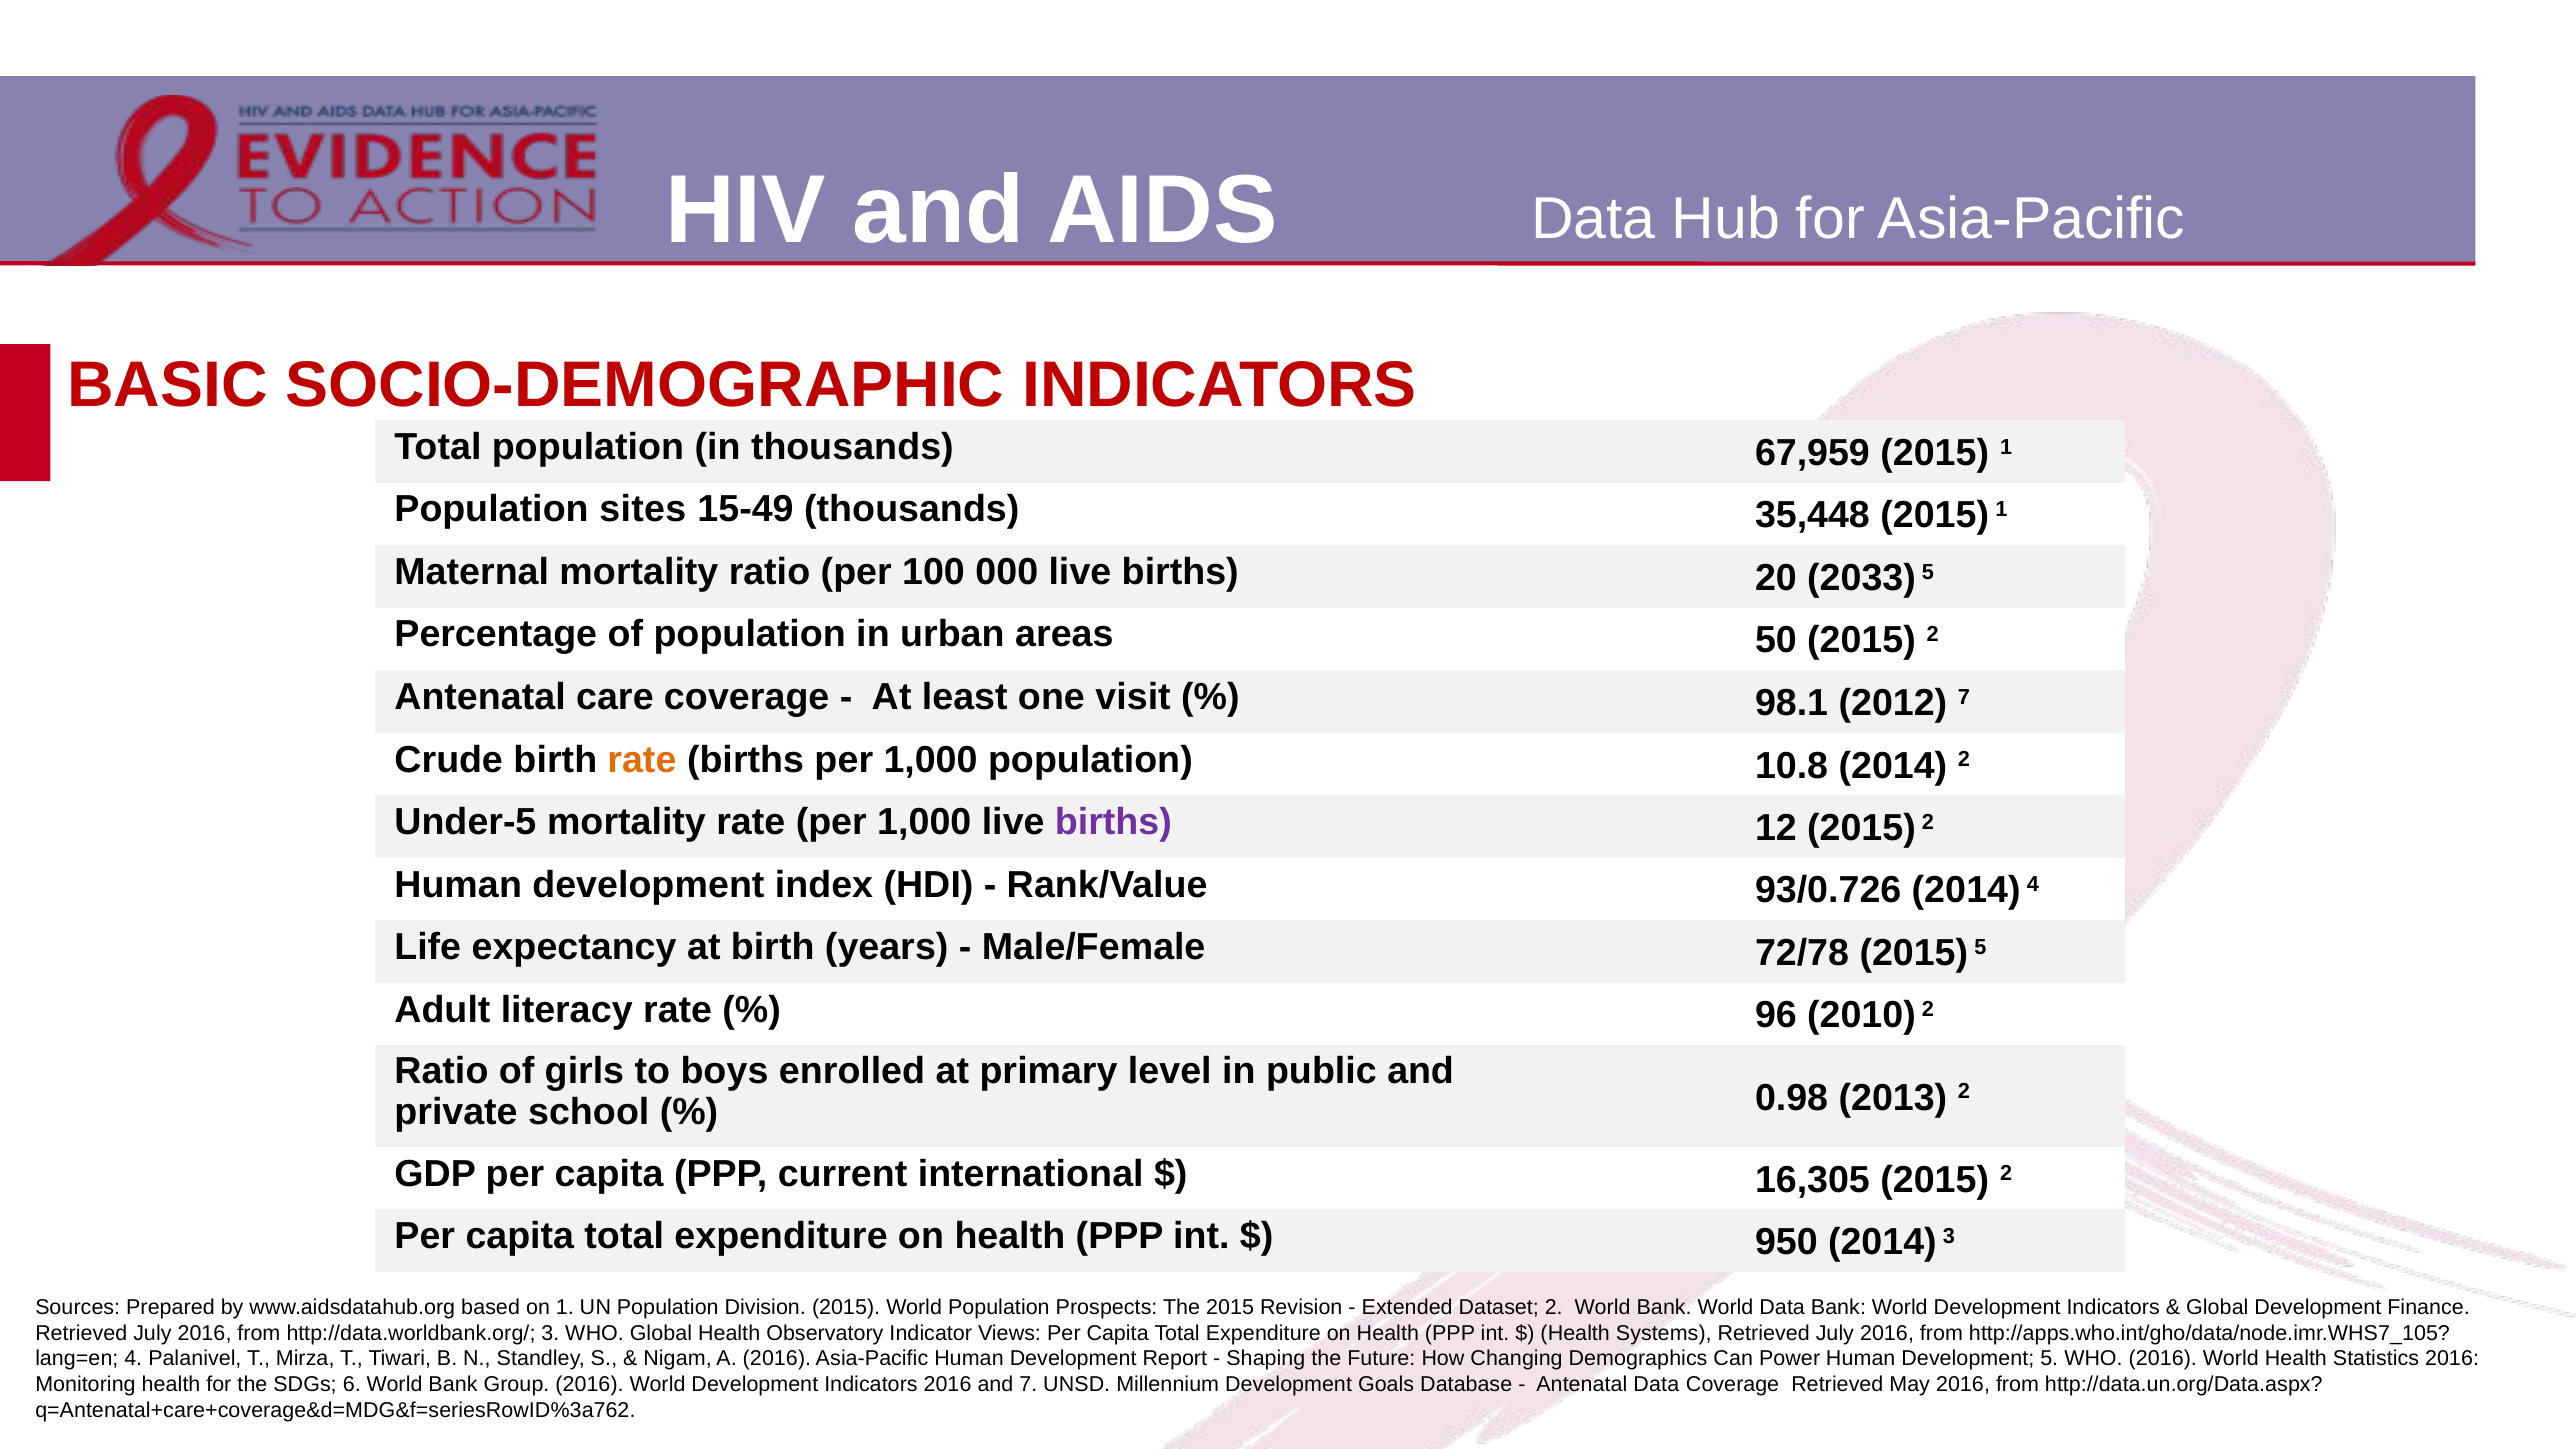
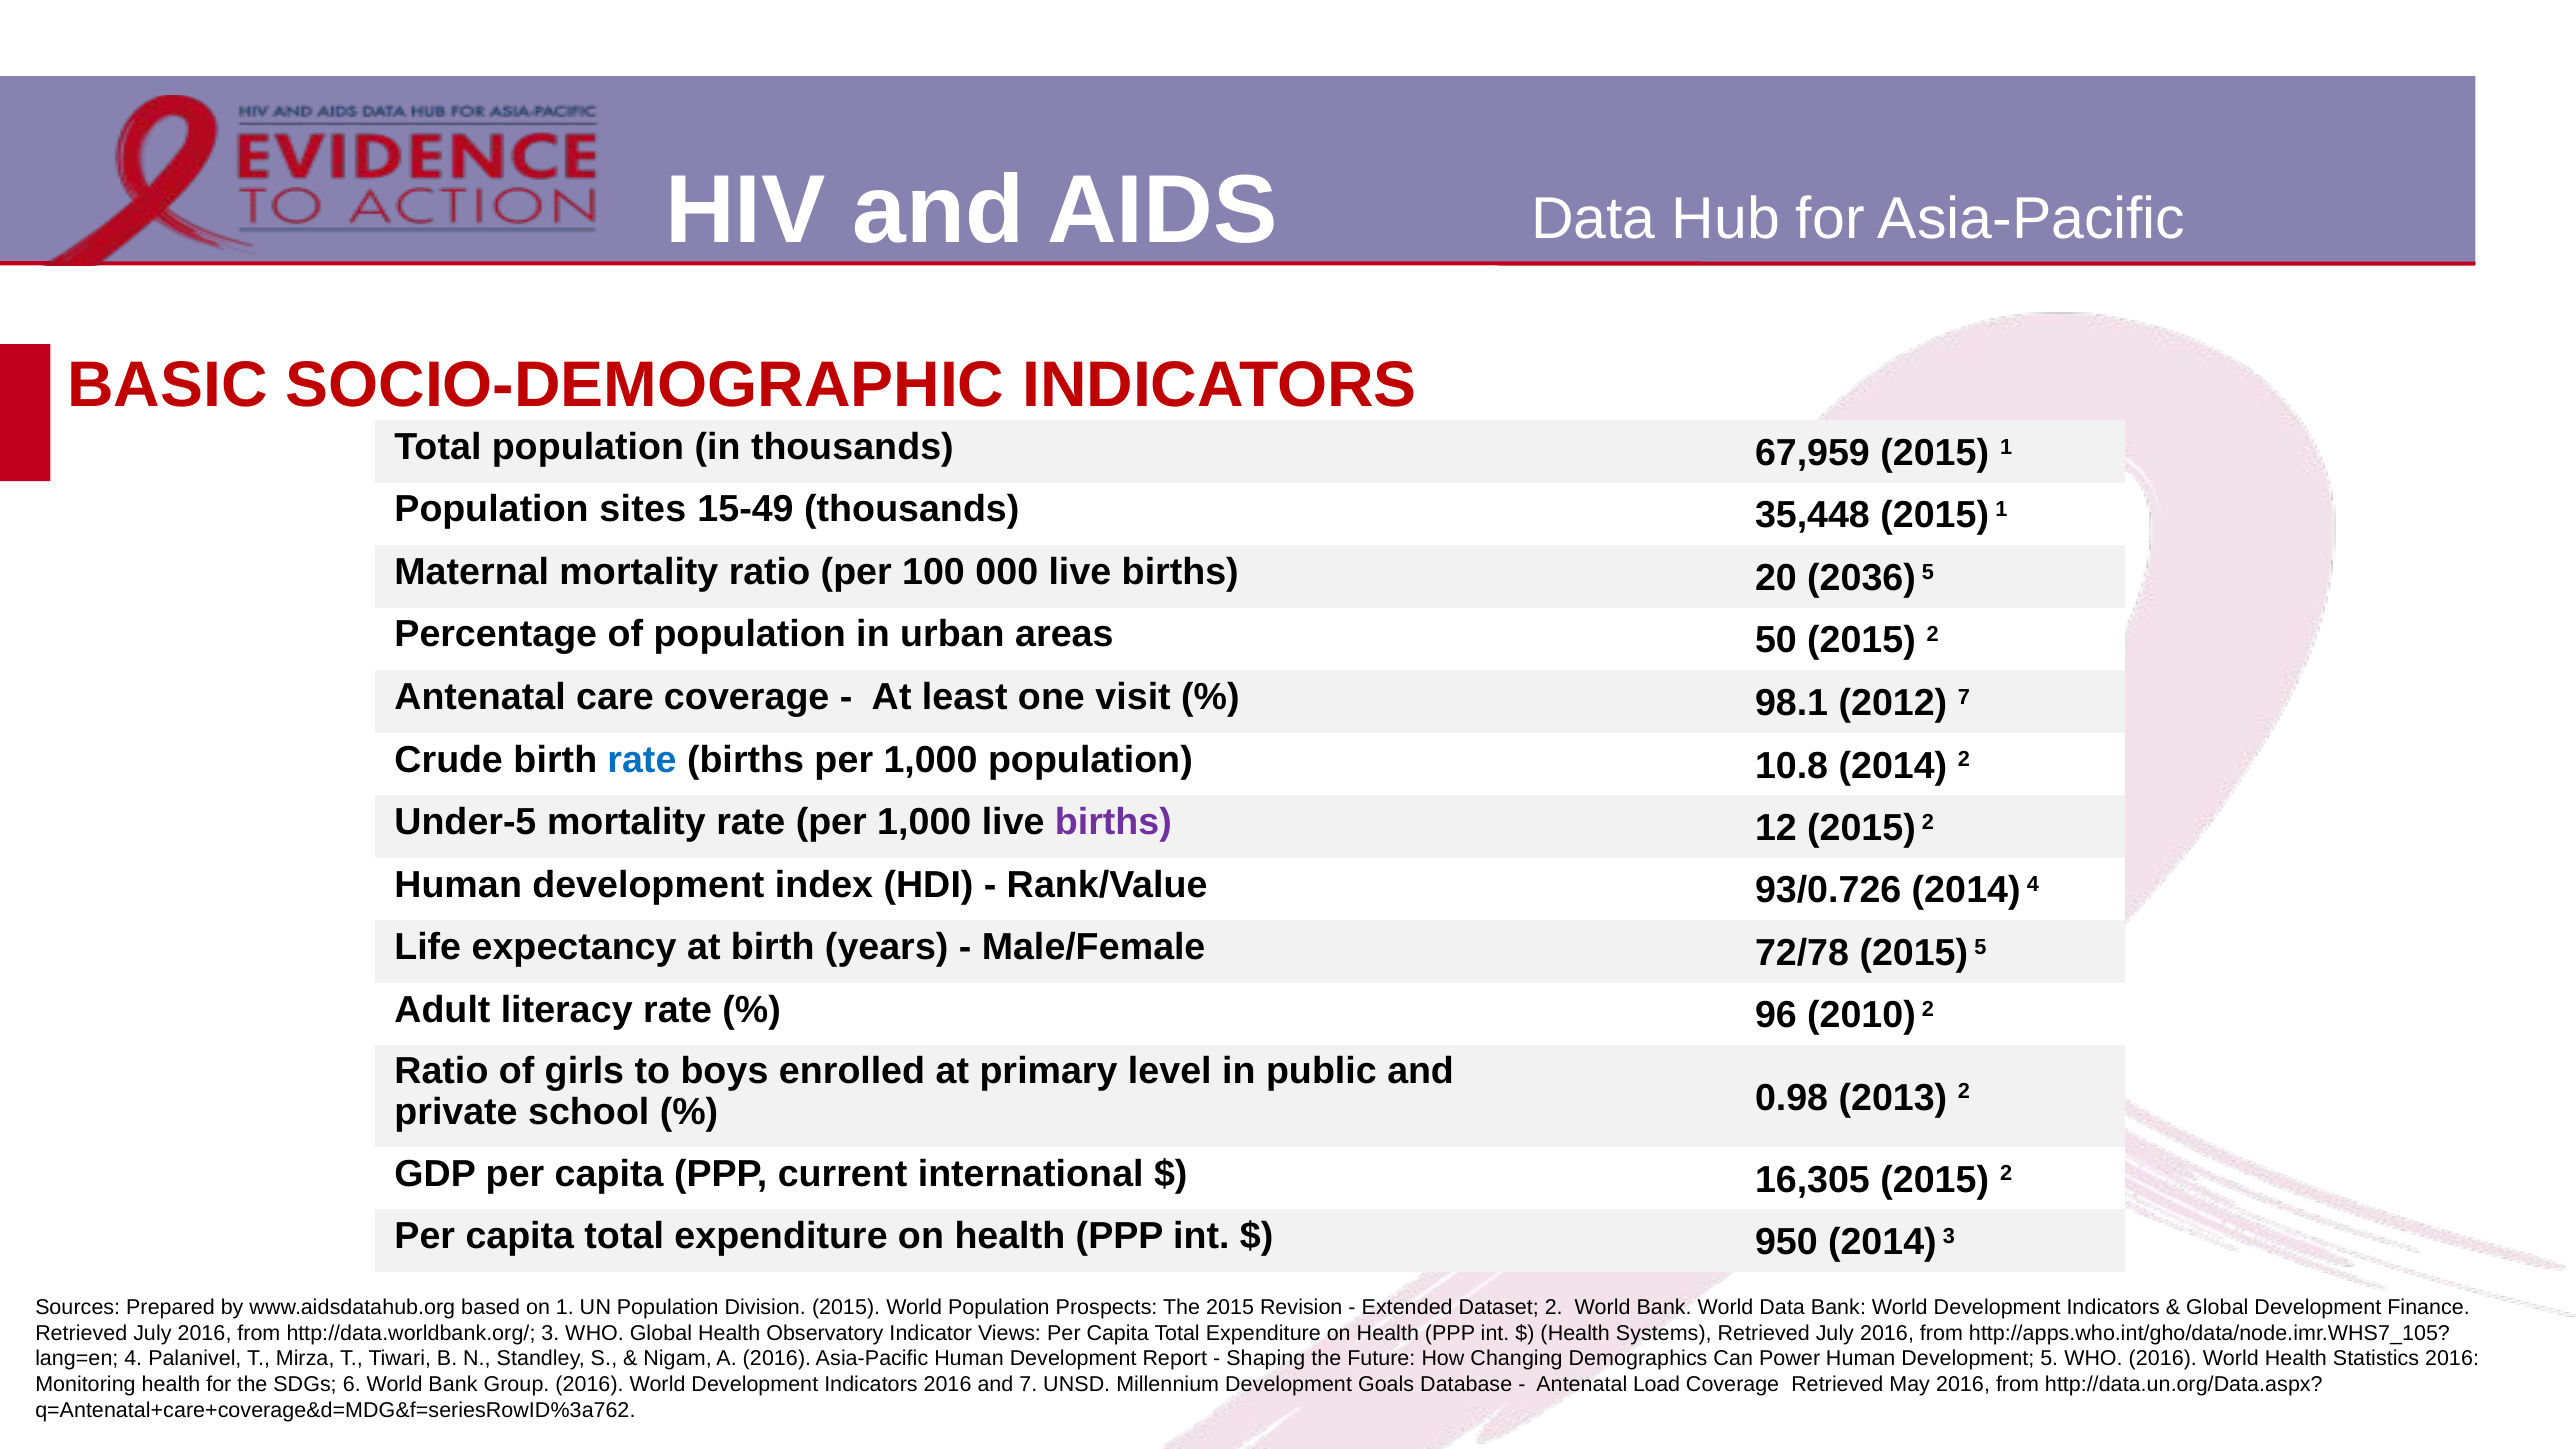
2033: 2033 -> 2036 (1862, 578)
rate colour: orange -> blue (642, 760)
Antenatal Data: Data -> Load (1657, 1384)
